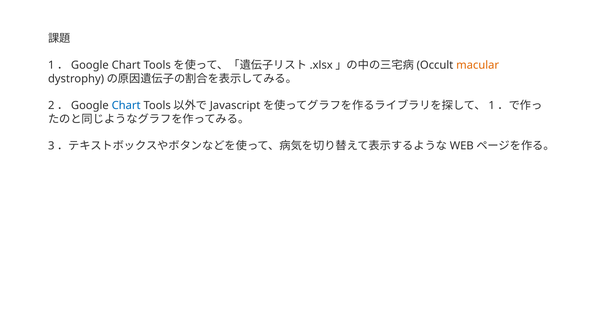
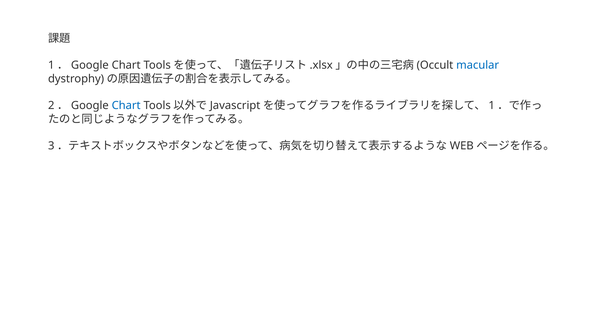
macular colour: orange -> blue (478, 65)
